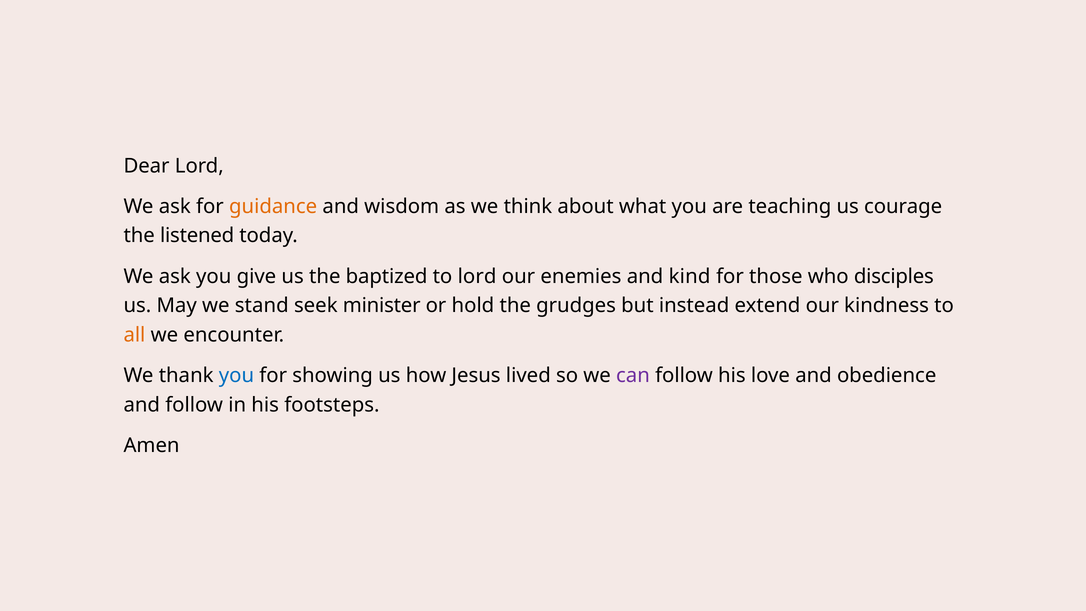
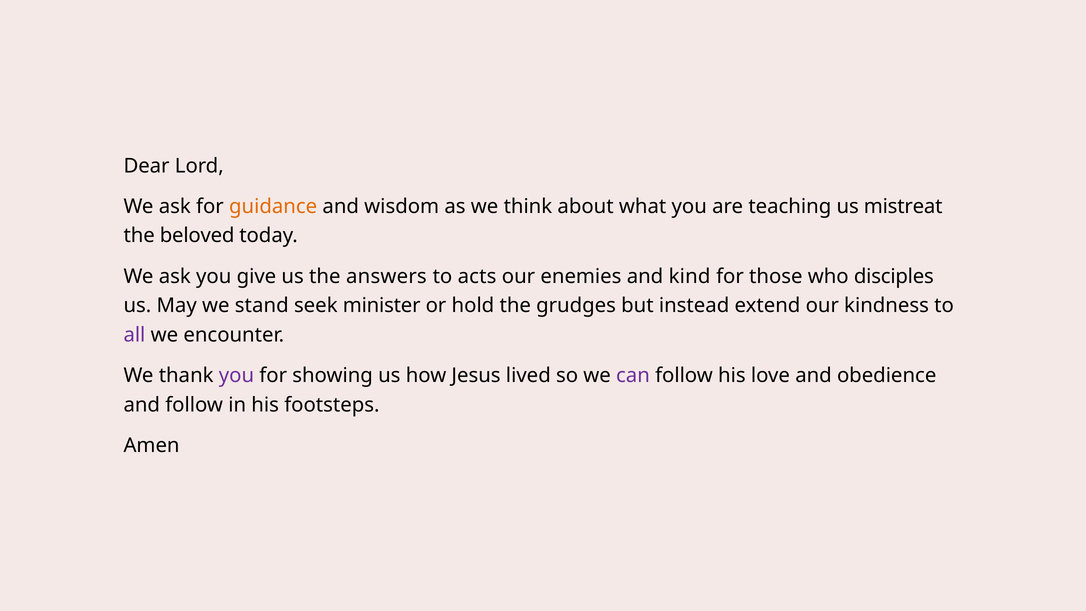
courage: courage -> mistreat (903, 206)
listened: listened -> beloved (197, 236)
baptized: baptized -> answers (386, 276)
to lord: lord -> acts (477, 276)
all colour: orange -> purple (134, 335)
you colour: blue -> purple (236, 376)
